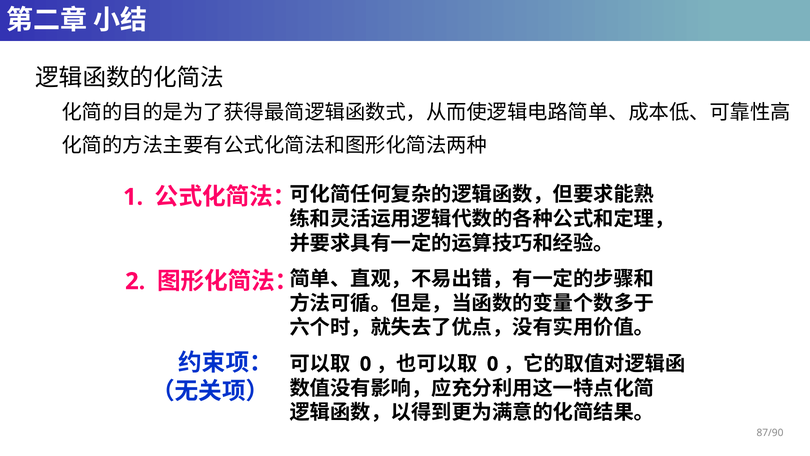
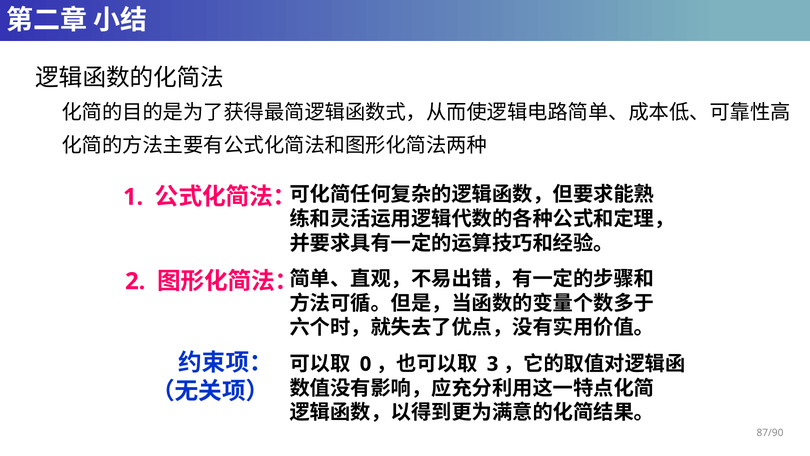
0: 0 -> 3 (493, 364)
